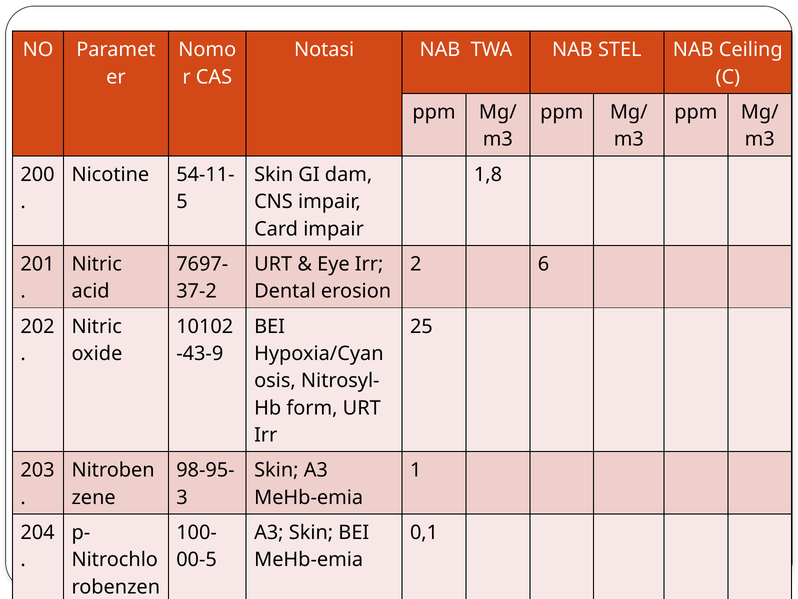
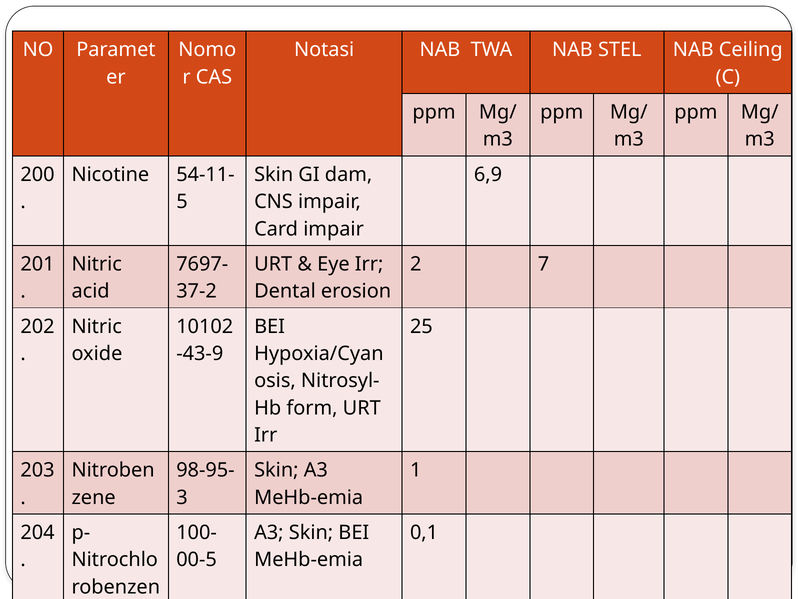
1,8: 1,8 -> 6,9 (488, 174)
6: 6 -> 7 (543, 264)
